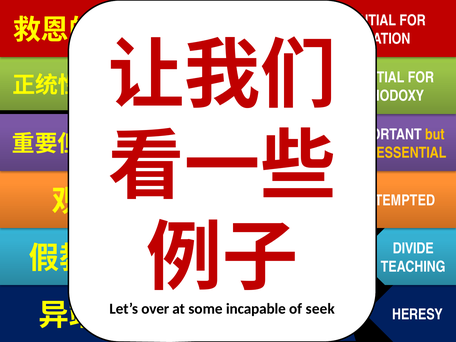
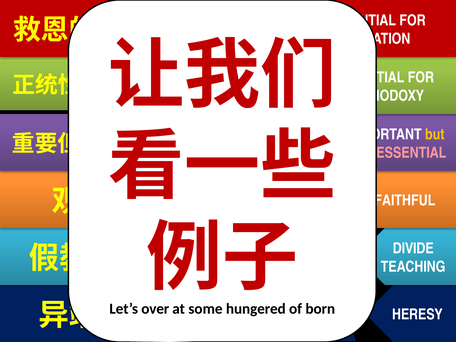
ESSENTIAL colour: yellow -> pink (412, 153)
TEMPTED: TEMPTED -> FAITHFUL (405, 201)
incapable: incapable -> hungered (256, 309)
seek: seek -> born (320, 309)
